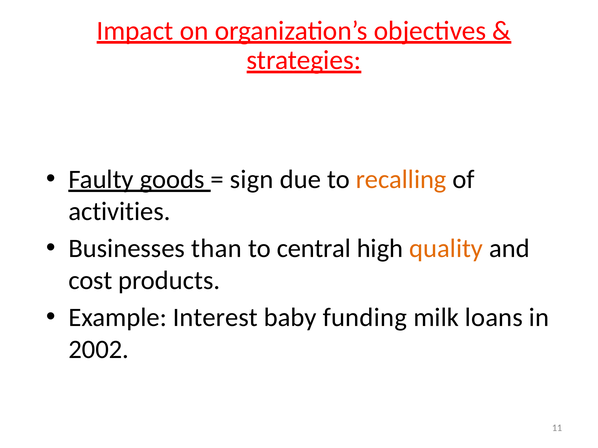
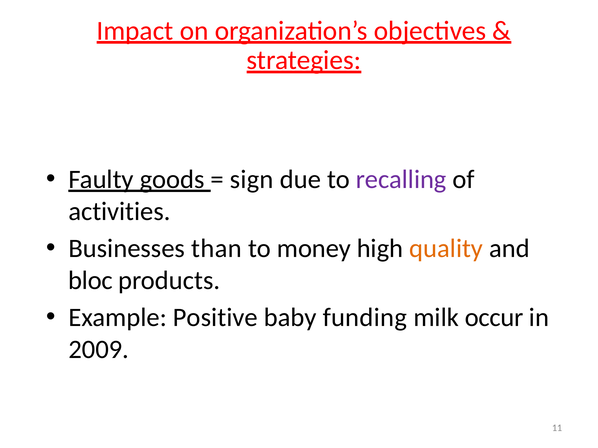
recalling colour: orange -> purple (401, 180)
central: central -> money (314, 249)
cost: cost -> bloc (90, 281)
Interest: Interest -> Positive (215, 318)
loans: loans -> occur (494, 318)
2002: 2002 -> 2009 (99, 350)
